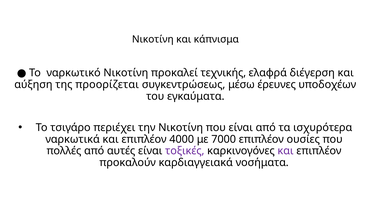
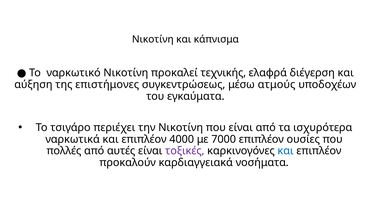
προορίζεται: προορίζεται -> επιστήμονες (107, 84)
έρευνες: έρευνες -> ατμούς (277, 84)
και colour: purple -> blue (286, 151)
